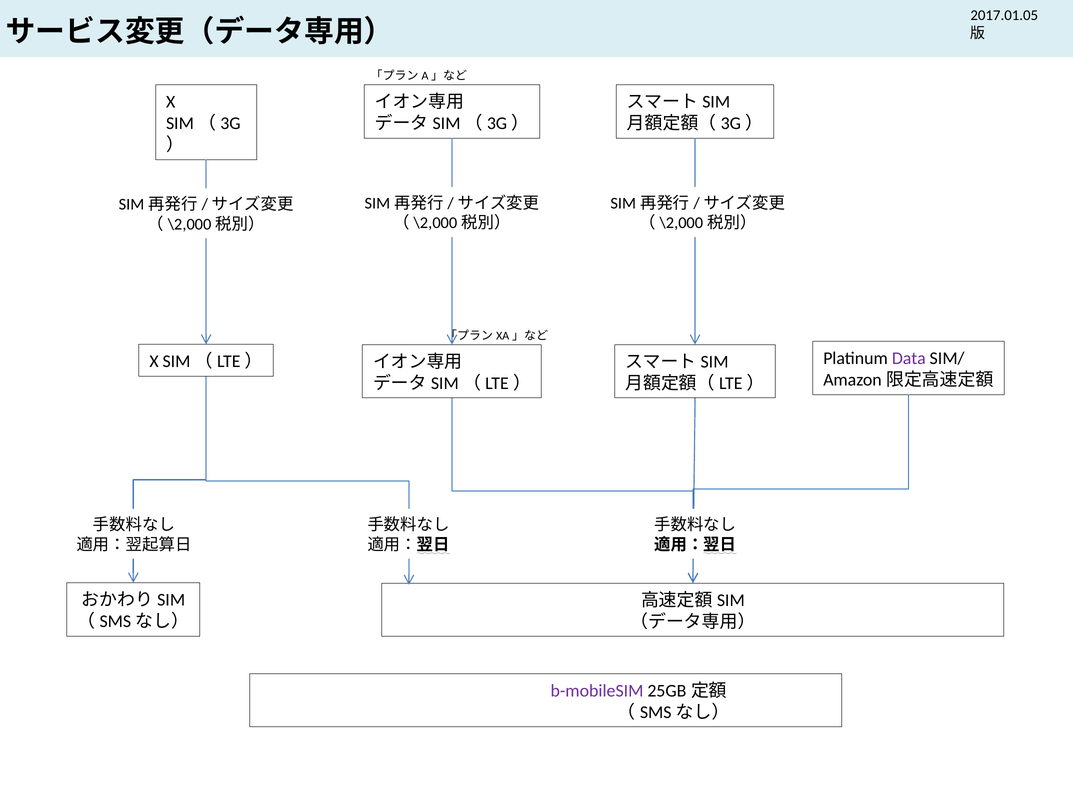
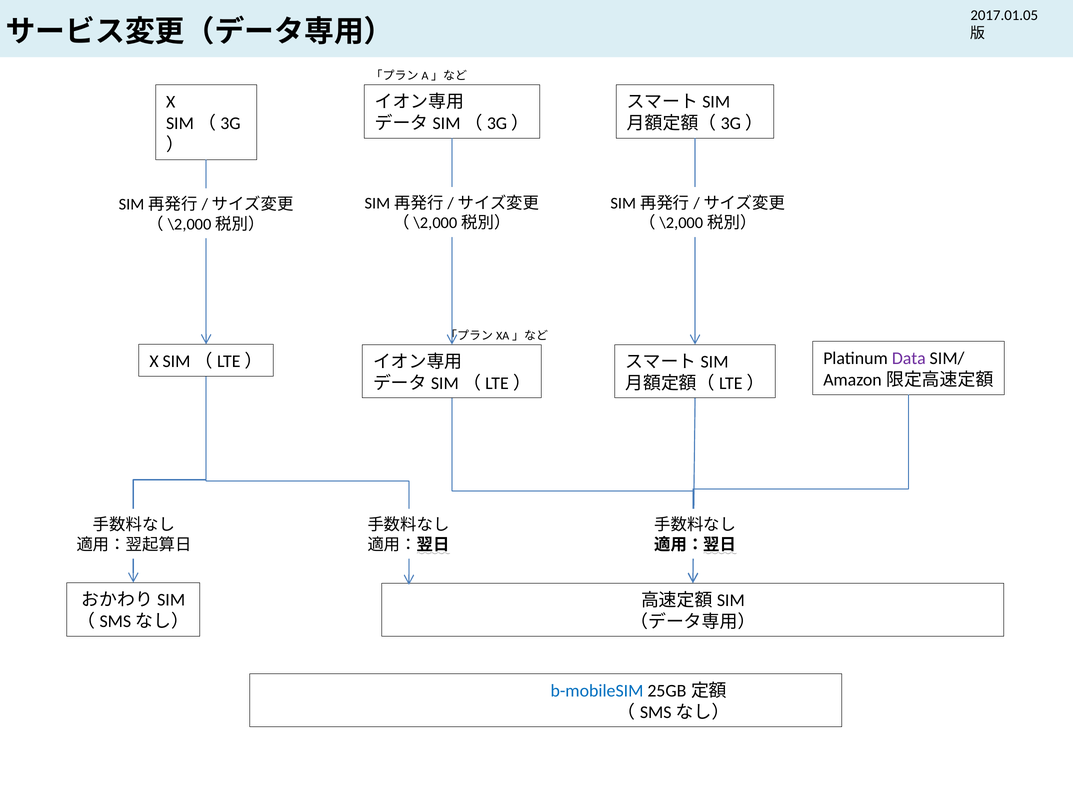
b-mobileSIM colour: purple -> blue (597, 691)
